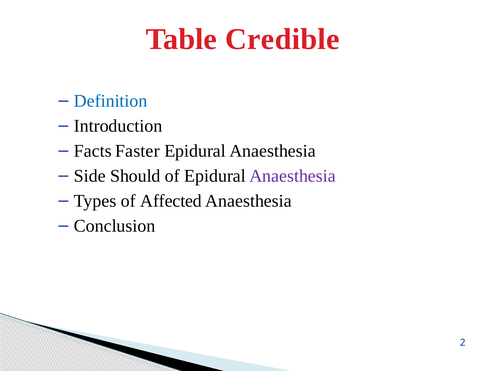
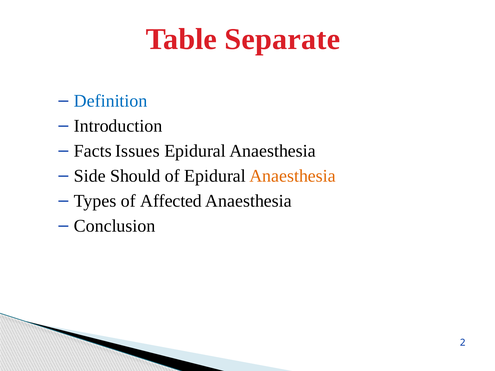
Credible: Credible -> Separate (282, 39)
Faster: Faster -> Issues (137, 151)
Anaesthesia colour: purple -> orange (293, 176)
